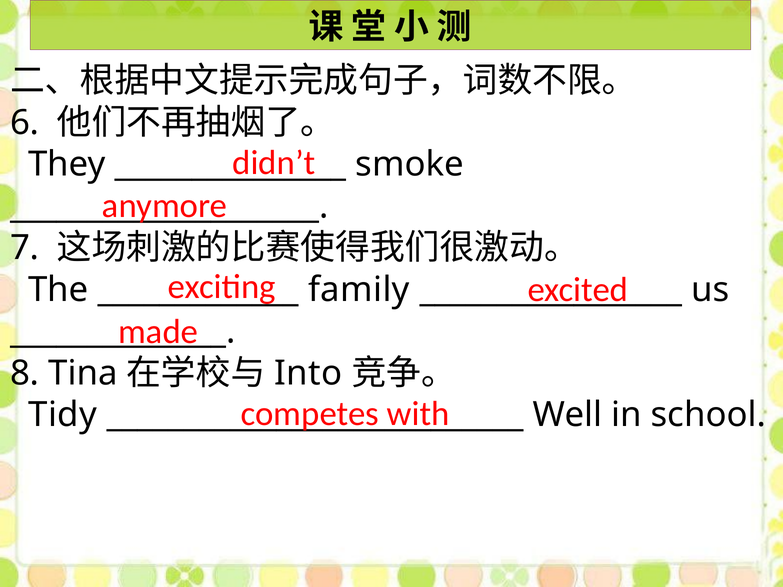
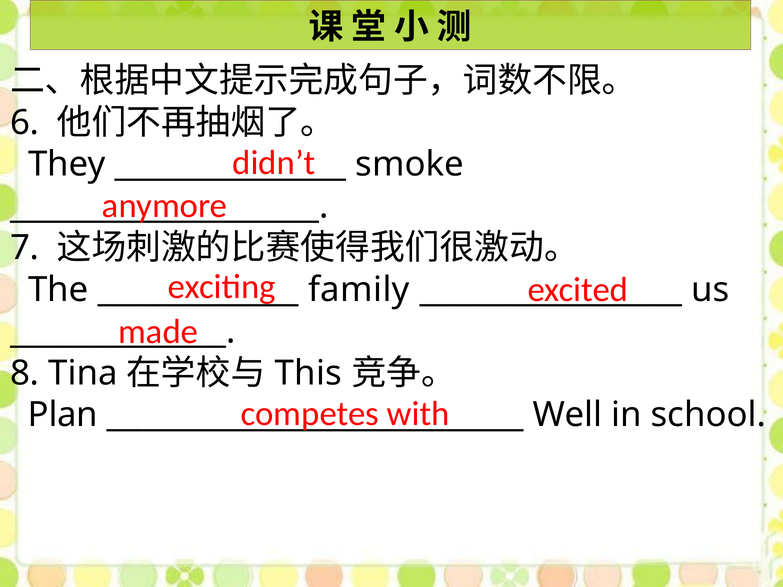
Into: Into -> This (308, 373)
Tidy: Tidy -> Plan (63, 415)
